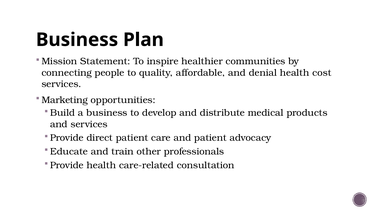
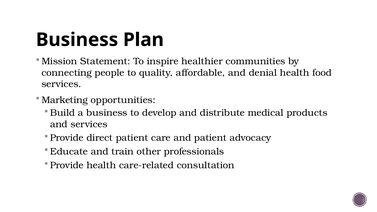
cost: cost -> food (322, 73)
